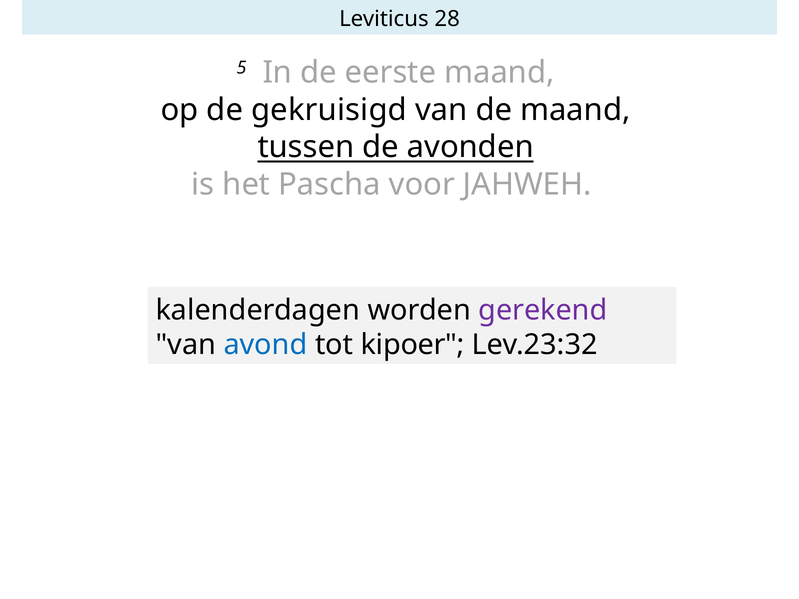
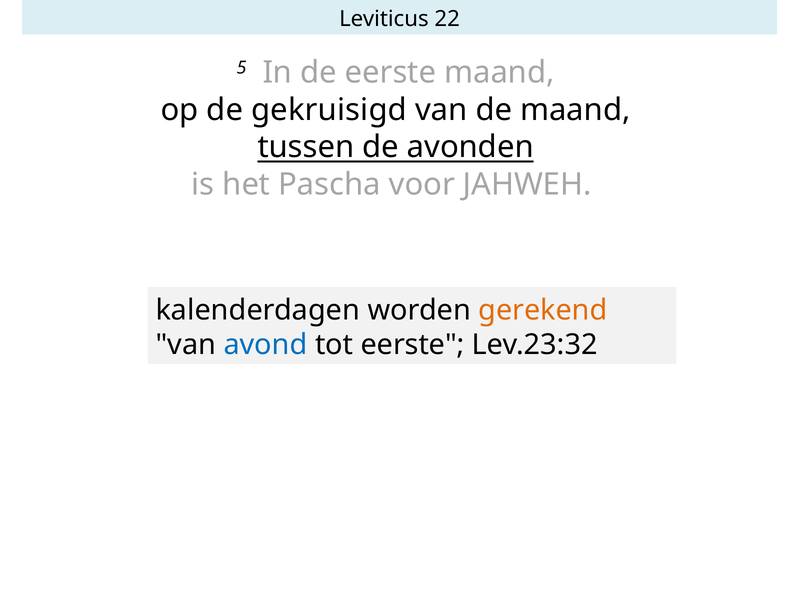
28: 28 -> 22 (447, 19)
gerekend colour: purple -> orange (543, 310)
tot kipoer: kipoer -> eerste (413, 345)
